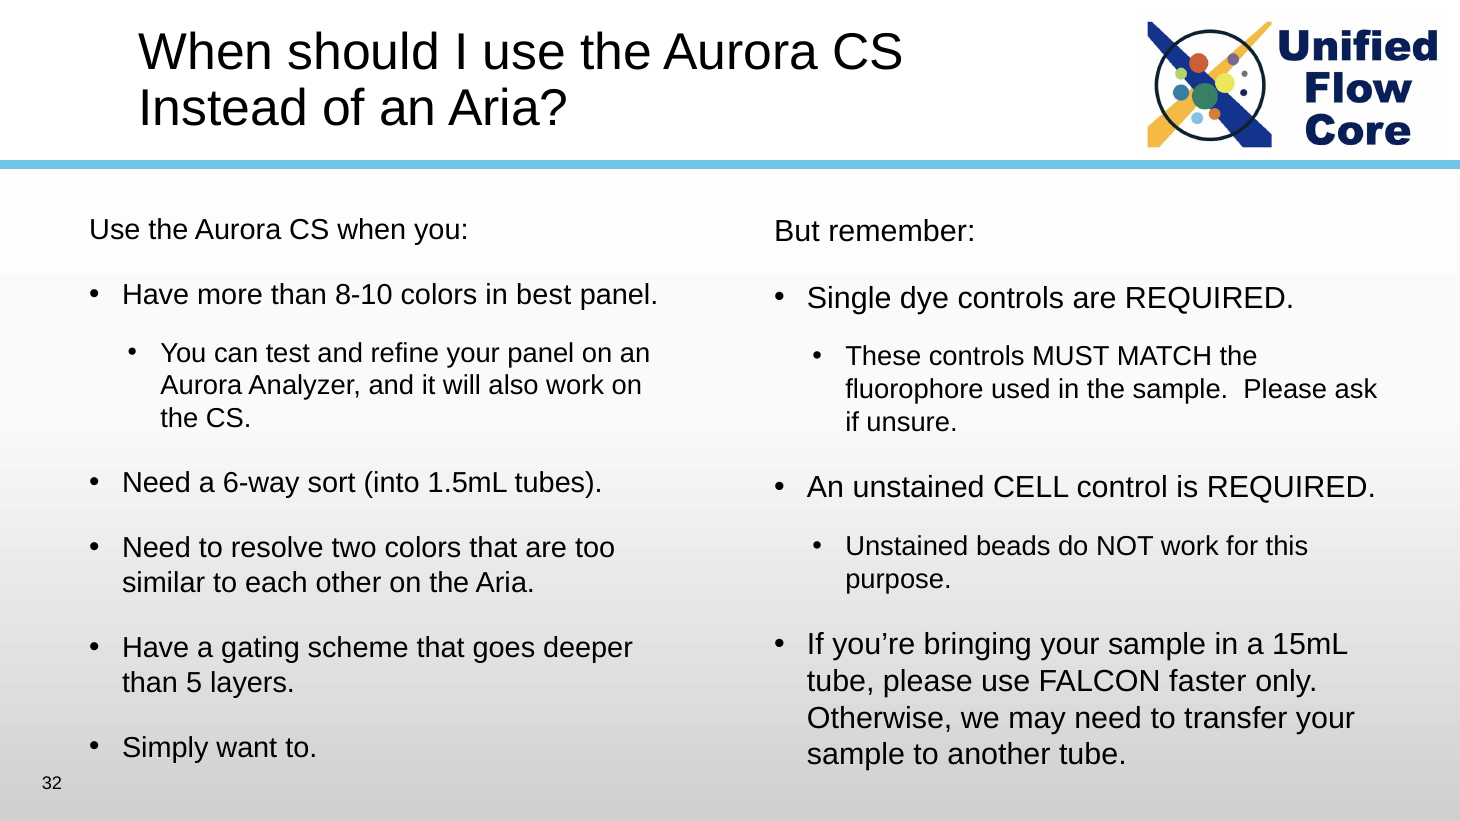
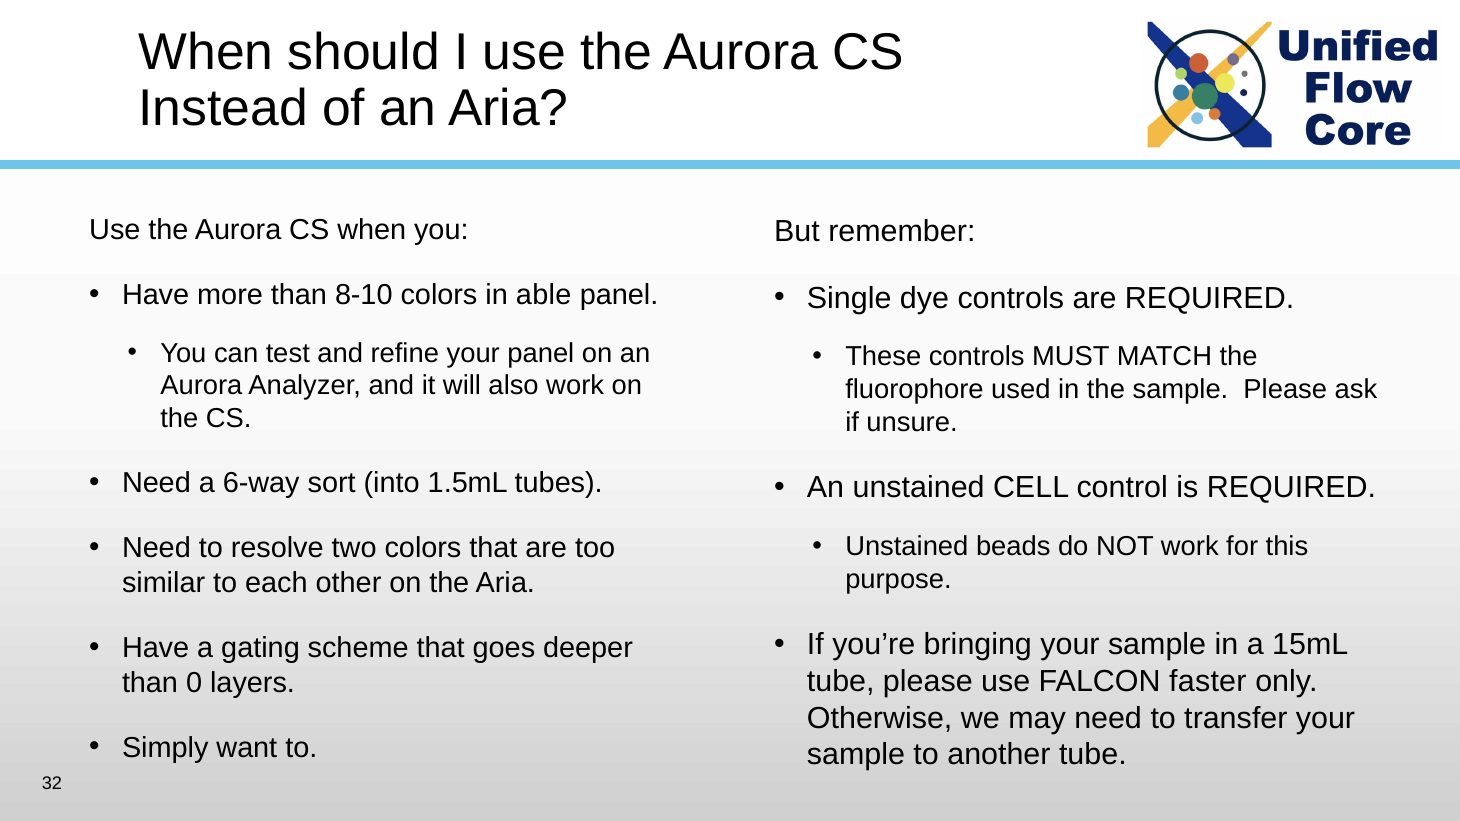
best: best -> able (544, 295)
5: 5 -> 0 (194, 683)
